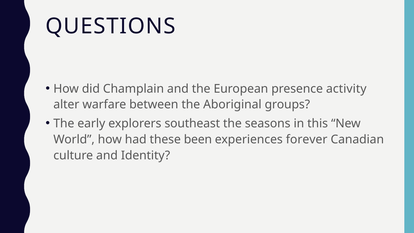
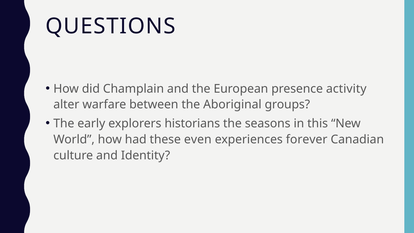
southeast: southeast -> historians (192, 124)
been: been -> even (198, 139)
